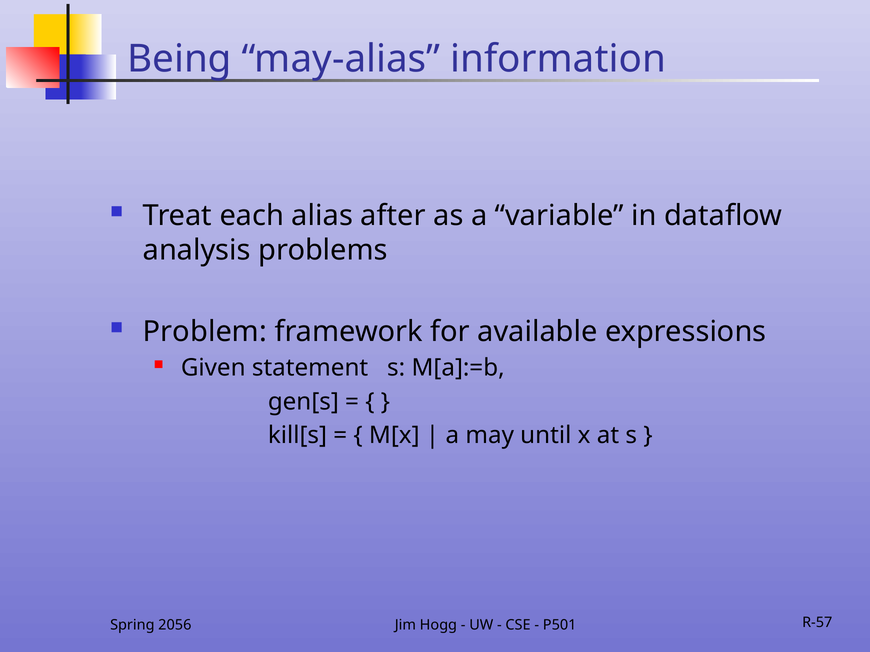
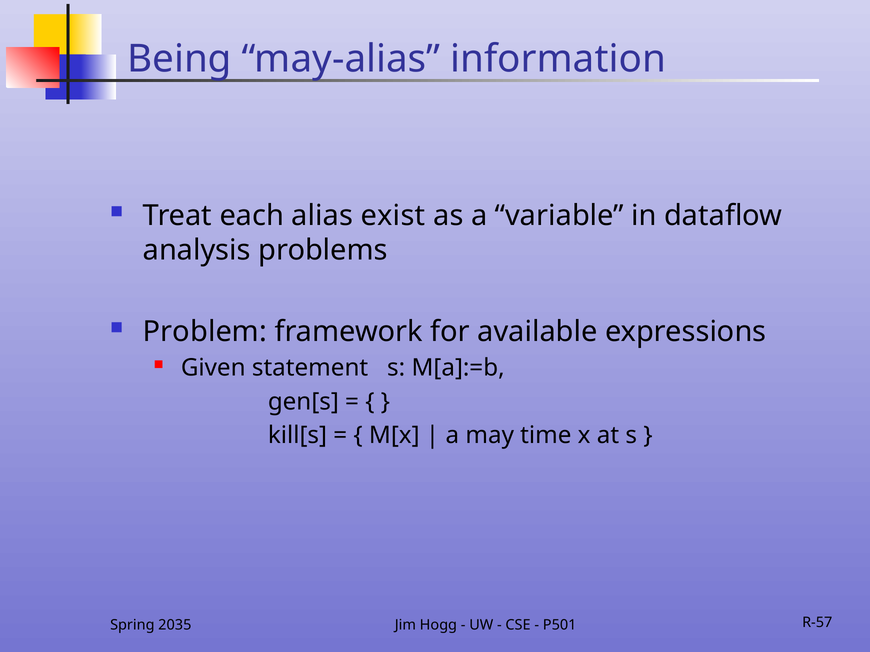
after: after -> exist (393, 216)
until: until -> time (546, 436)
2056: 2056 -> 2035 (175, 625)
